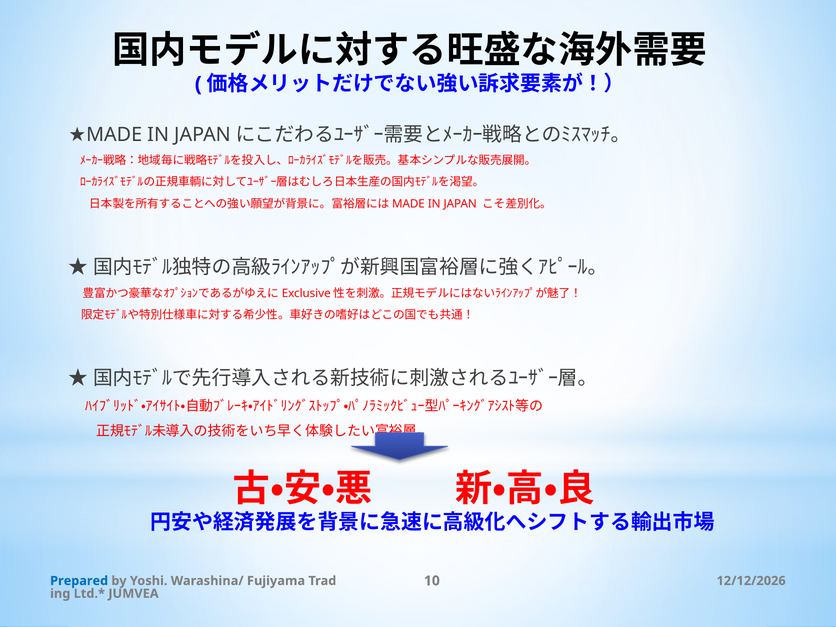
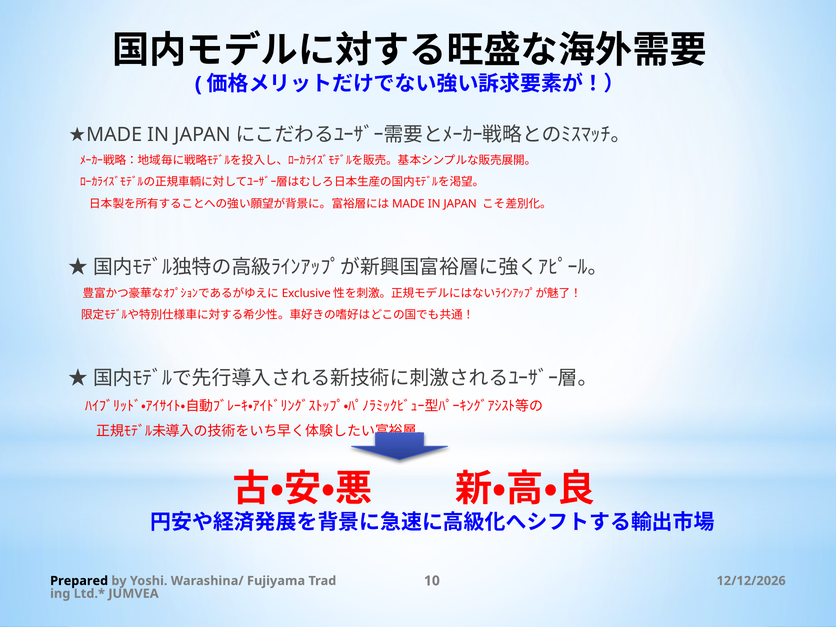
Prepared colour: blue -> black (79, 581)
